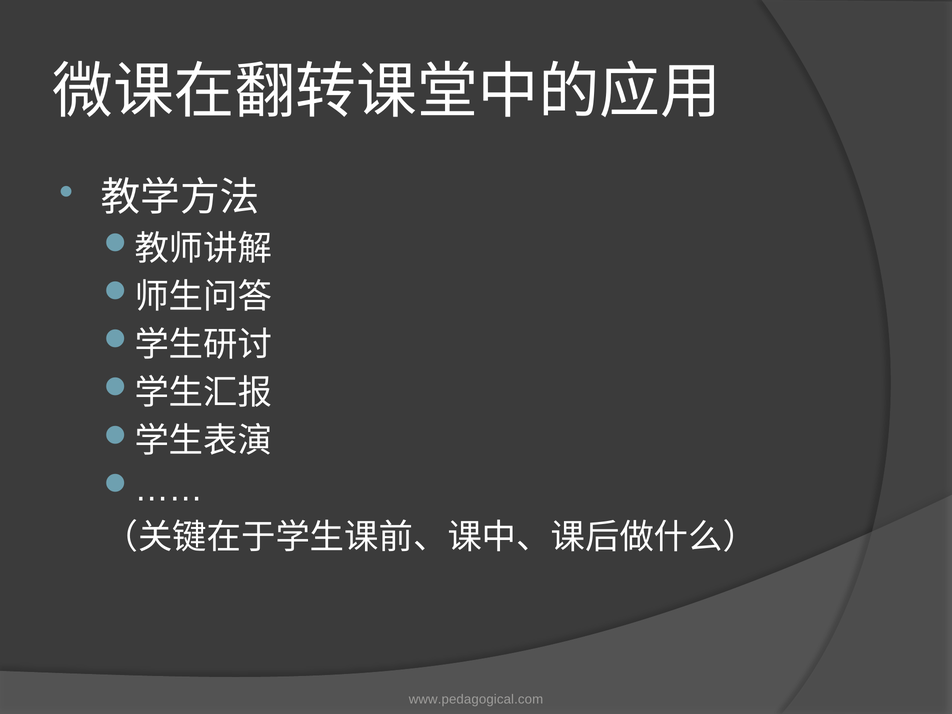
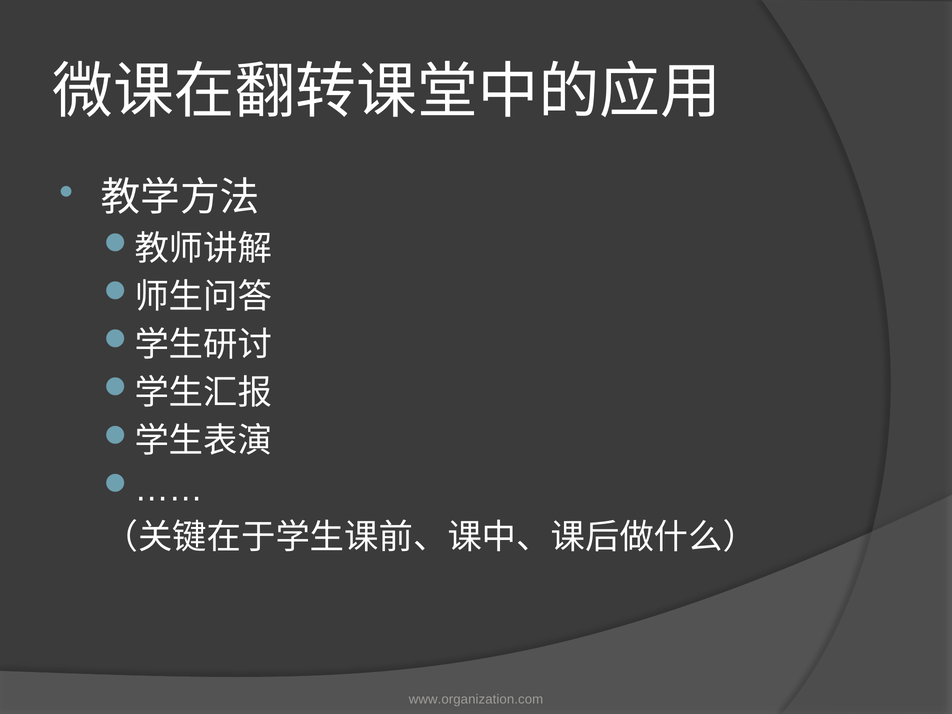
www.pedagogical.com: www.pedagogical.com -> www.organization.com (476, 700)
